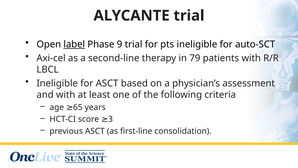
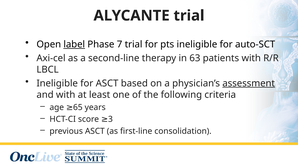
9: 9 -> 7 (120, 44)
79: 79 -> 63 (195, 58)
assessment underline: none -> present (249, 83)
